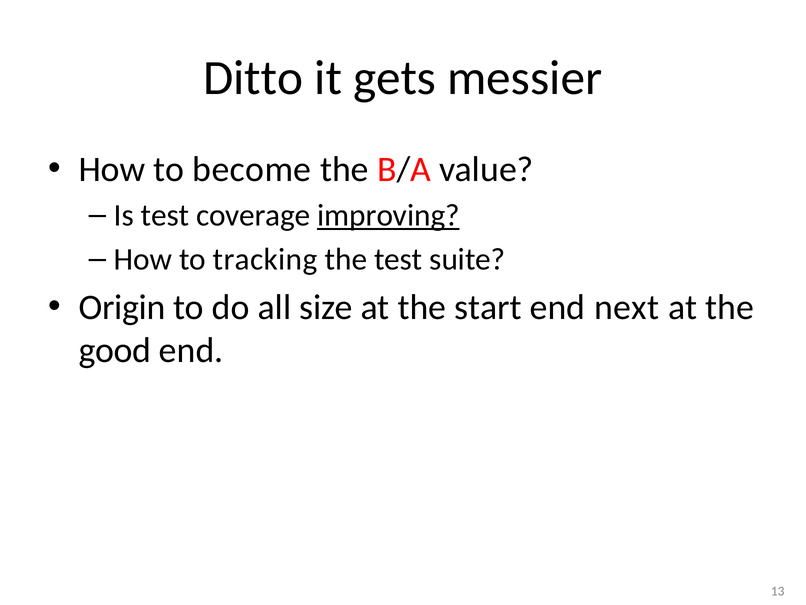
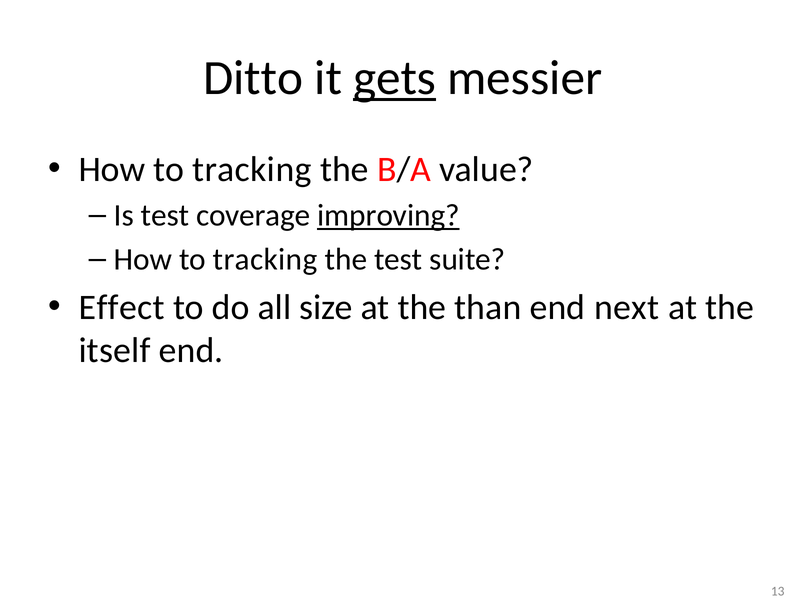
gets underline: none -> present (395, 78)
become: become -> tracking (252, 169)
Origin: Origin -> Effect (122, 307)
start: start -> than (488, 307)
good: good -> itself (115, 350)
